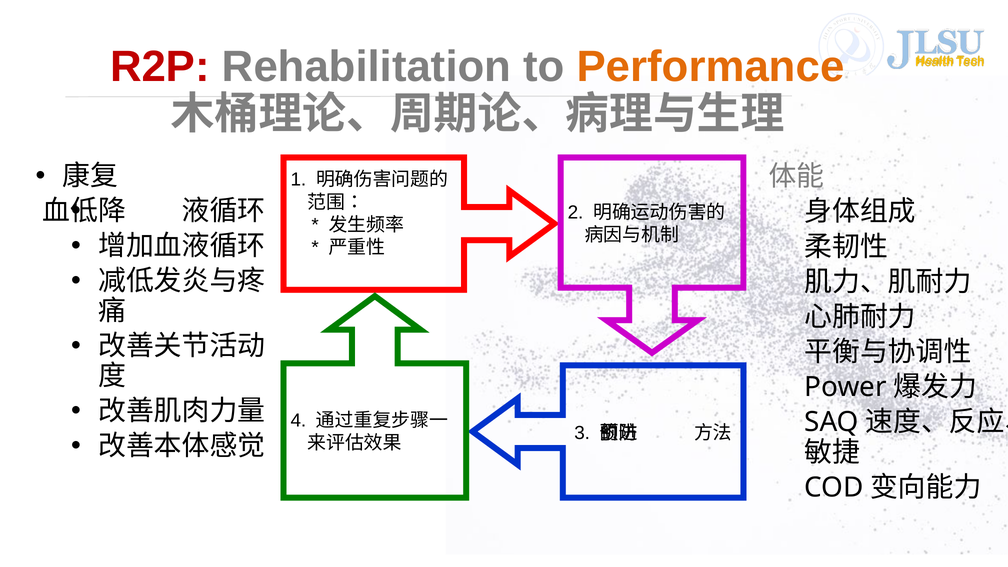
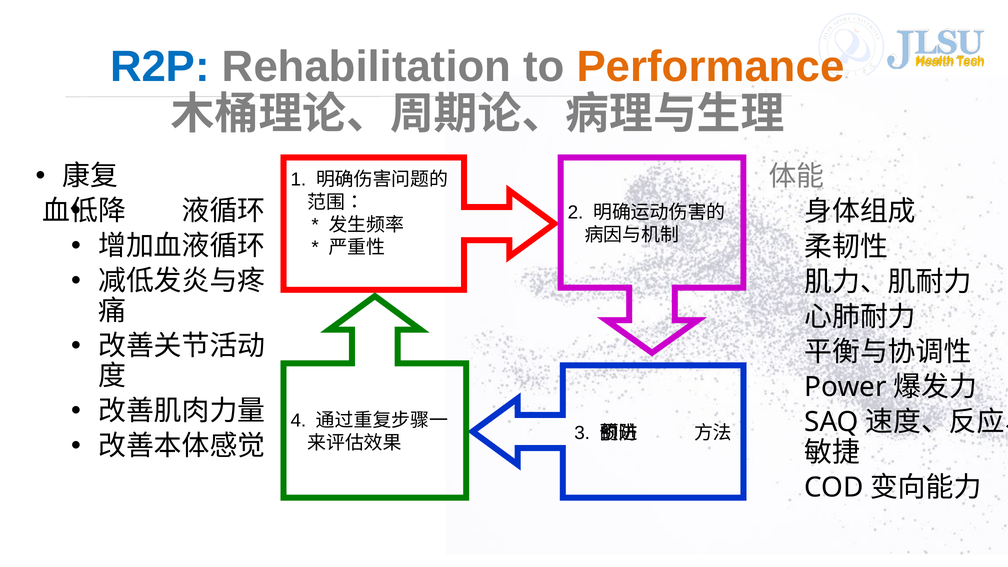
R2P colour: red -> blue (160, 67)
